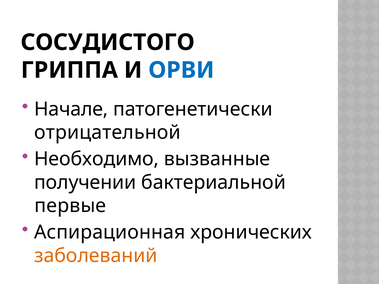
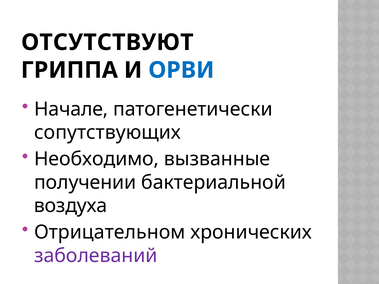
СОСУДИСТОГО: СОСУДИСТОГО -> ОТСУТСТВУЮТ (107, 42)
отрицательной: отрицательной -> сопутствующих (107, 133)
первые: первые -> воздуха (71, 206)
Аспирационная: Аспирационная -> Отрицательном (110, 232)
заболеваний colour: orange -> purple (96, 256)
